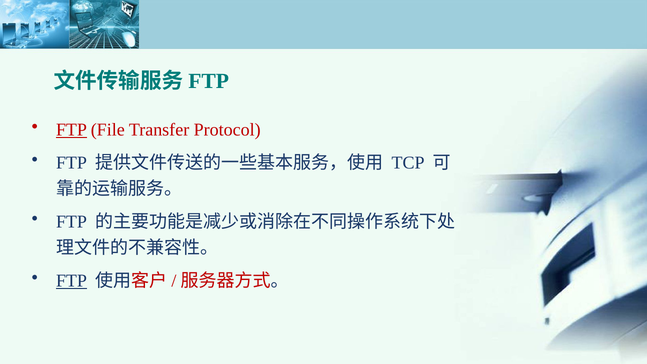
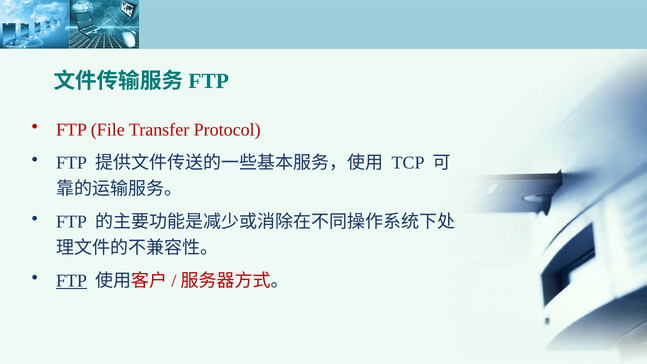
FTP underline: present -> none (71, 130)
